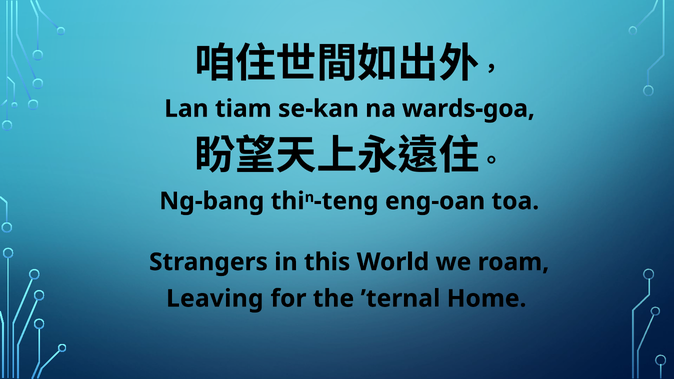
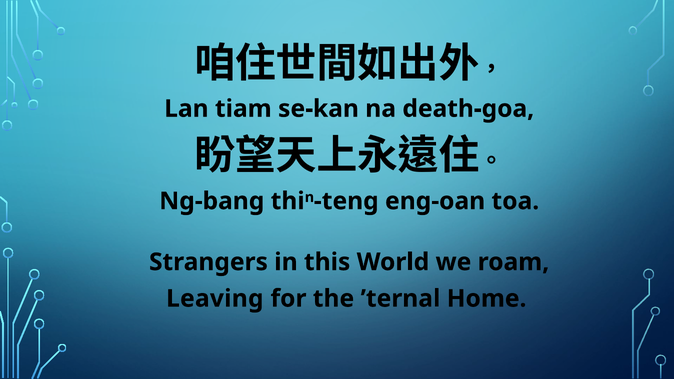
wards-goa: wards-goa -> death-goa (468, 109)
